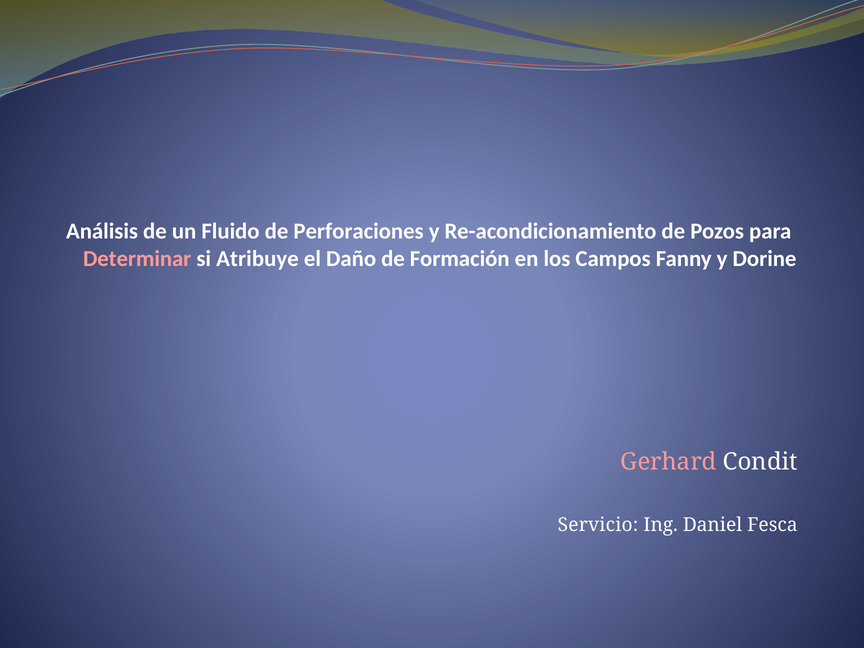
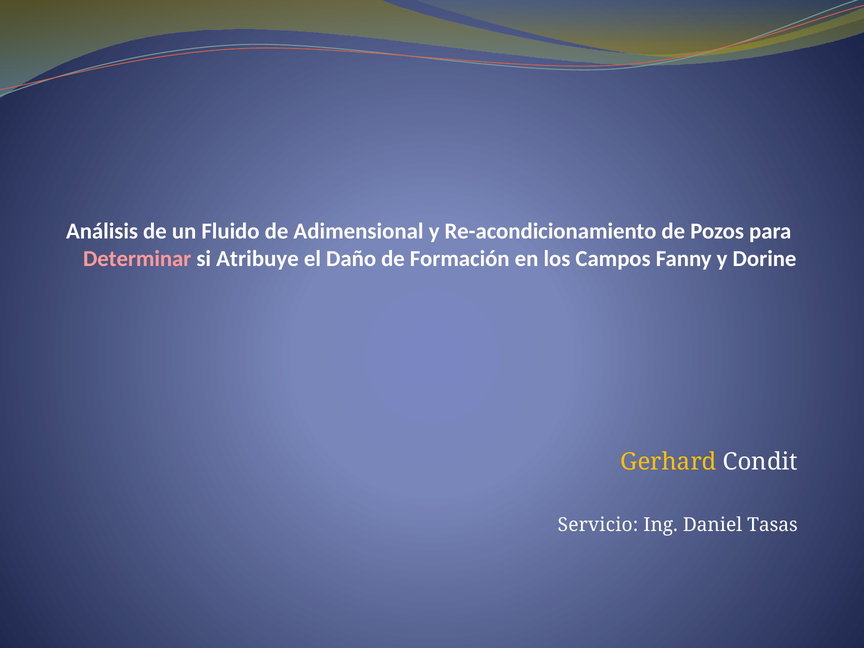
Perforaciones: Perforaciones -> Adimensional (359, 231)
Gerhard colour: pink -> yellow (669, 462)
Fesca: Fesca -> Tasas (772, 525)
